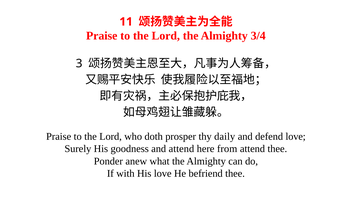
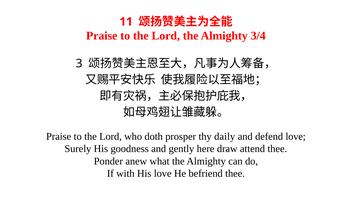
and attend: attend -> gently (181, 149)
from: from -> draw (227, 149)
